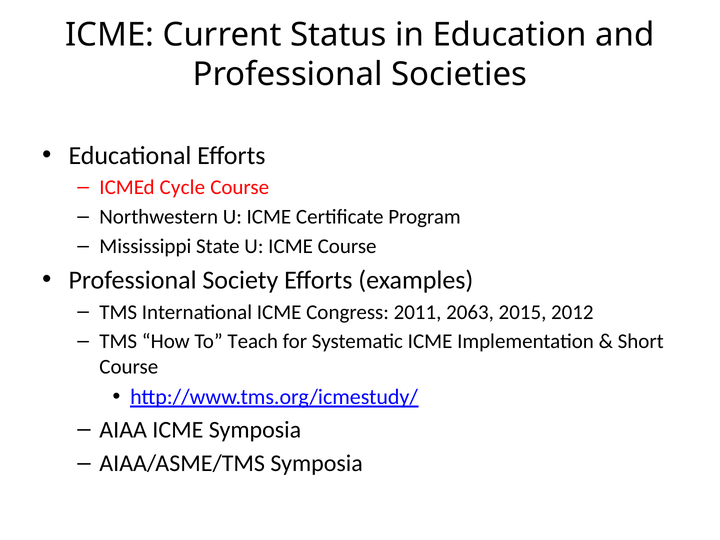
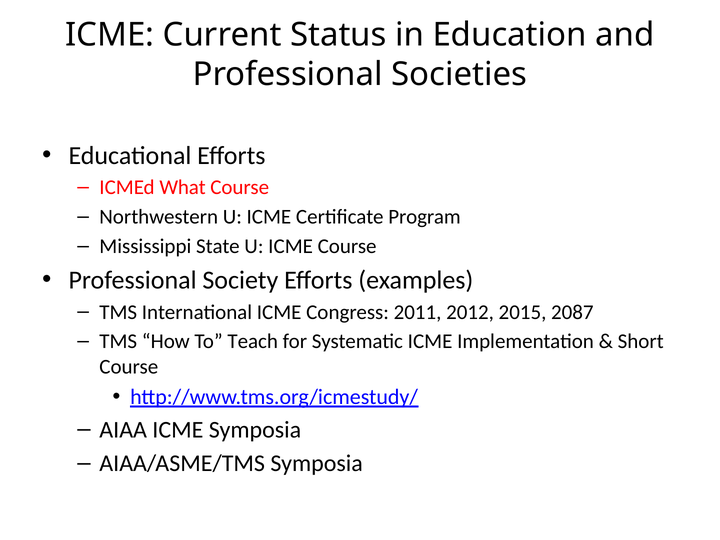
Cycle: Cycle -> What (183, 188)
2063: 2063 -> 2012 (470, 312)
2012: 2012 -> 2087 (572, 312)
